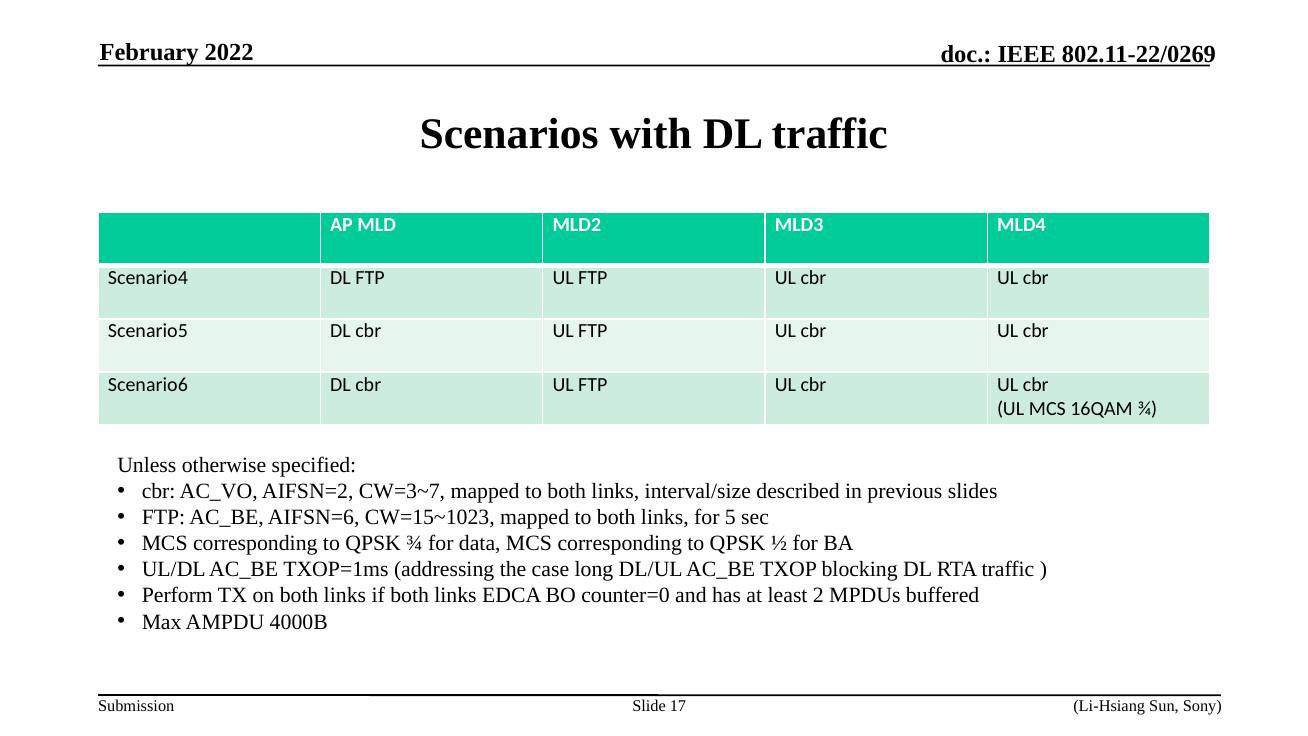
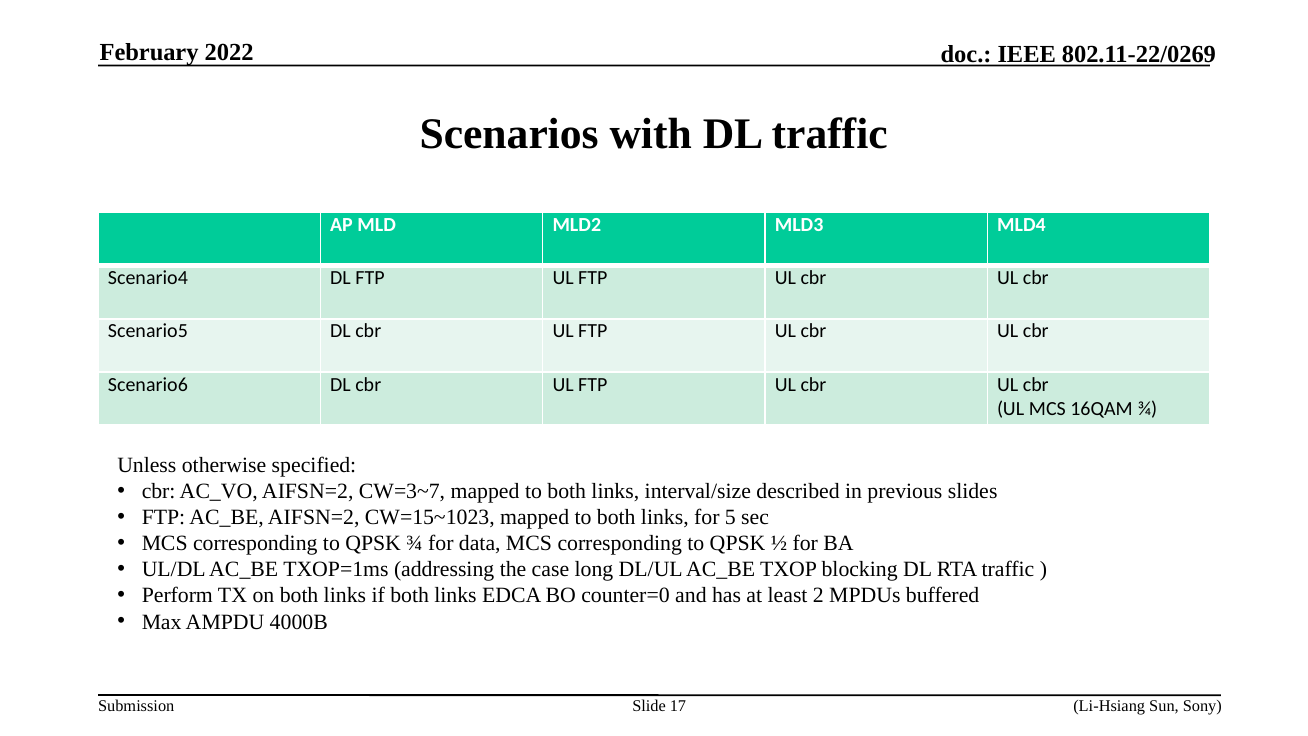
AC_BE AIFSN=6: AIFSN=6 -> AIFSN=2 (314, 517)
